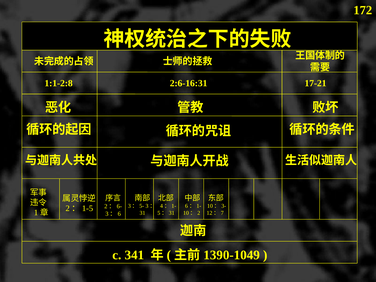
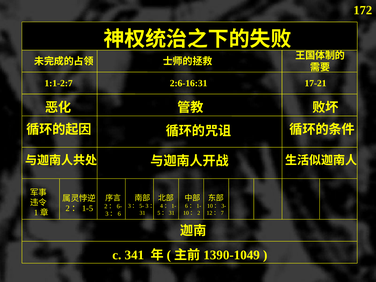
1:1-2:8: 1:1-2:8 -> 1:1-2:7 (59, 83)
